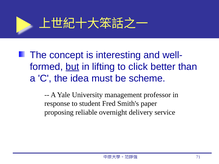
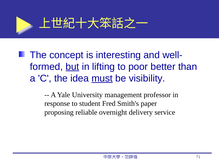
click: click -> poor (138, 67)
must underline: none -> present (102, 78)
scheme: scheme -> visibility (147, 78)
